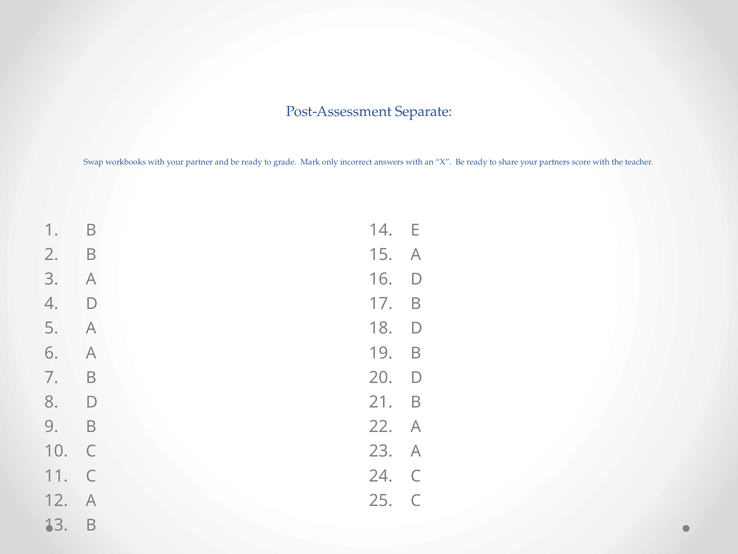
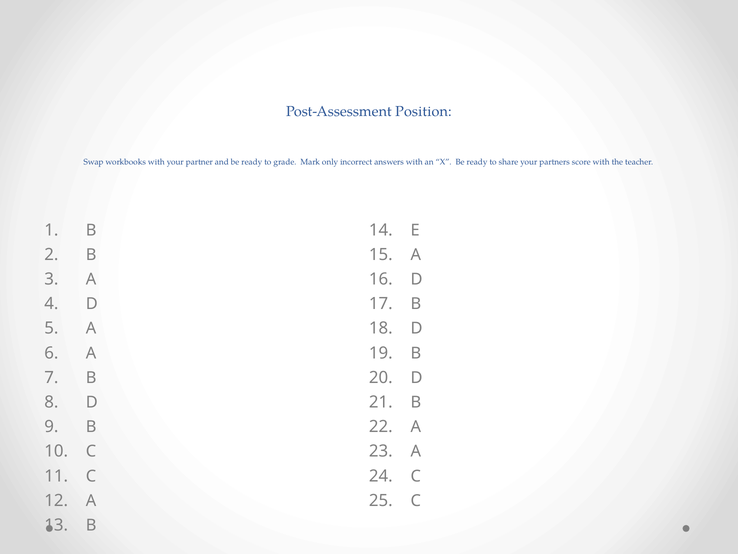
Separate: Separate -> Position (423, 111)
